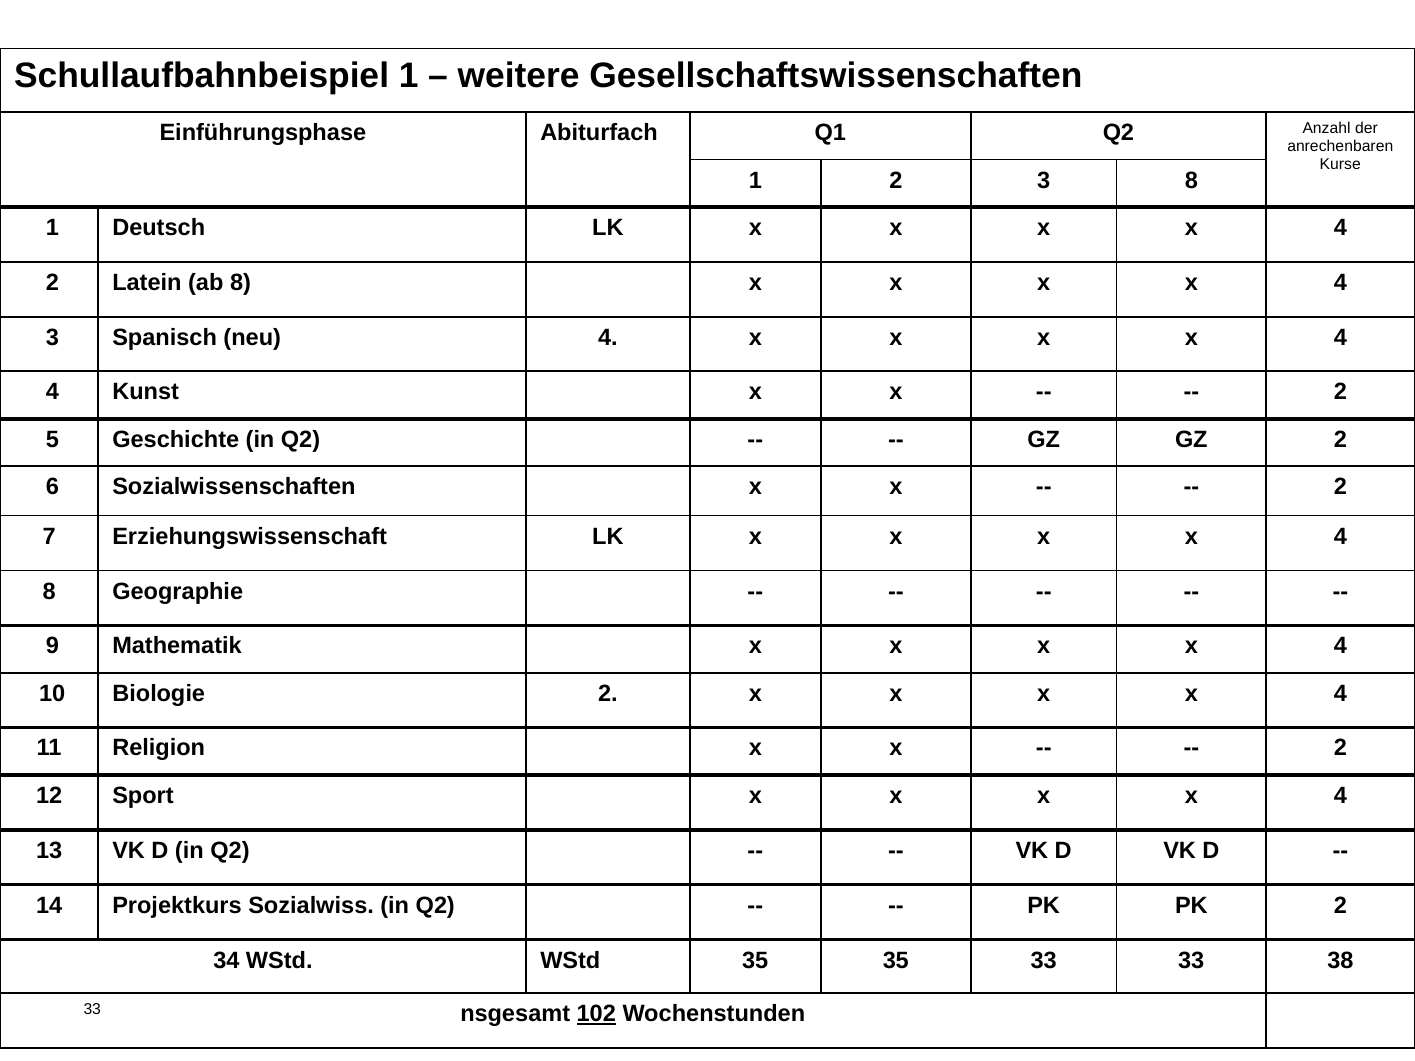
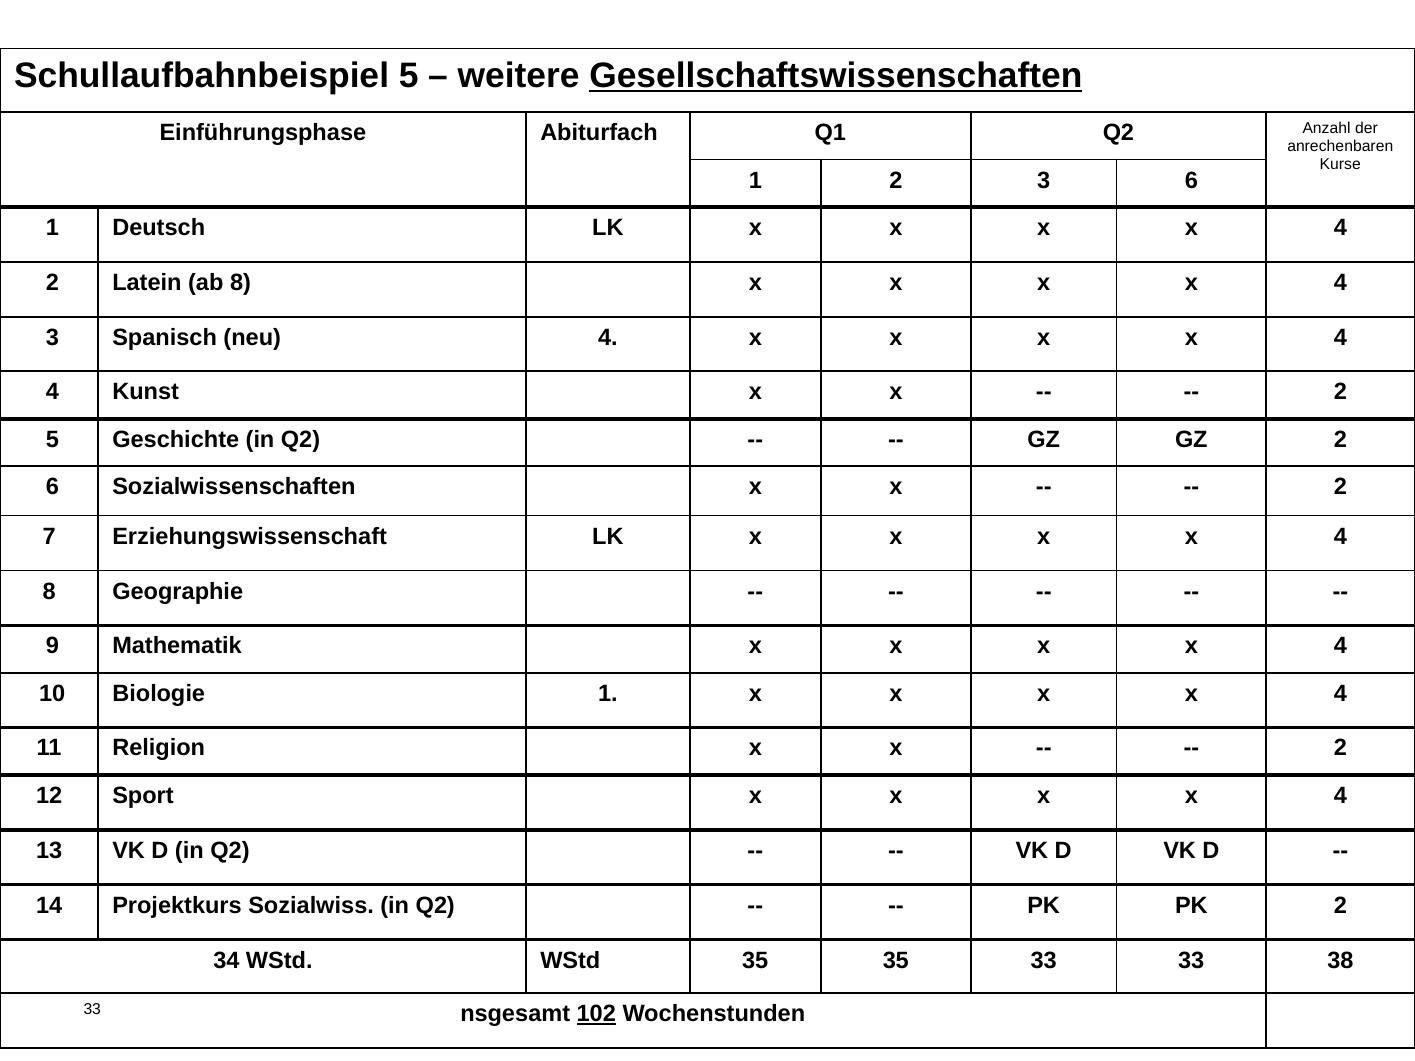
Schullaufbahnbeispiel 1: 1 -> 5 (409, 76)
Gesellschaftswissenschaften underline: none -> present (836, 76)
3 8: 8 -> 6 (1191, 180)
Biologie 2: 2 -> 1 (608, 694)
